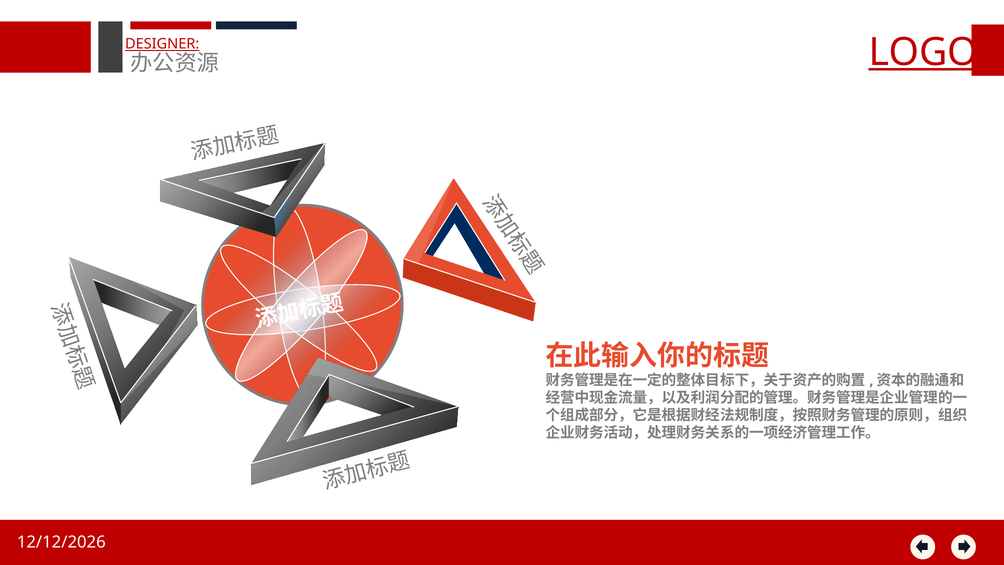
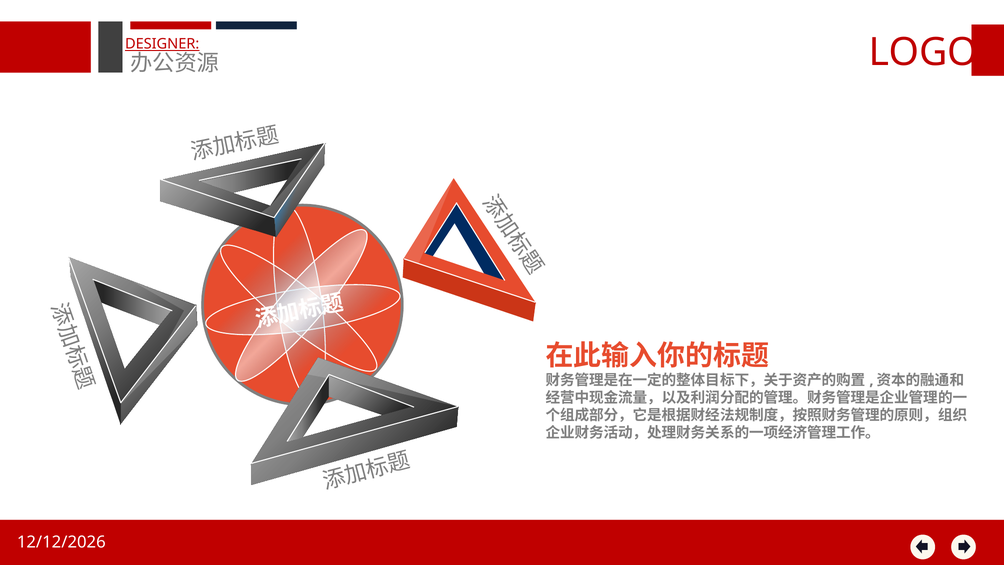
LOGO underline: present -> none (923, 53)
